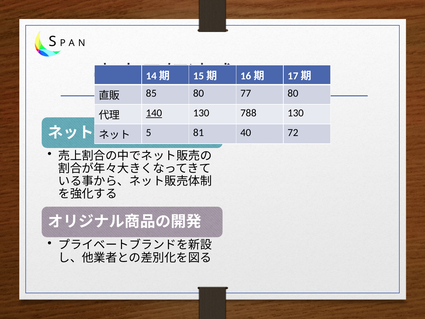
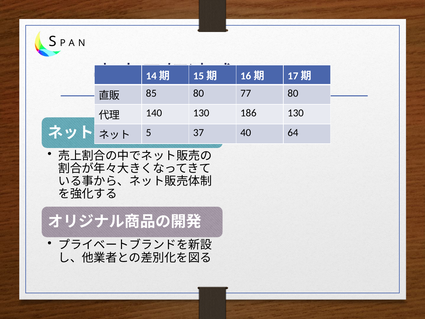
140 underline: present -> none (154, 113)
788: 788 -> 186 (248, 113)
81: 81 -> 37 (199, 133)
72: 72 -> 64 (293, 133)
